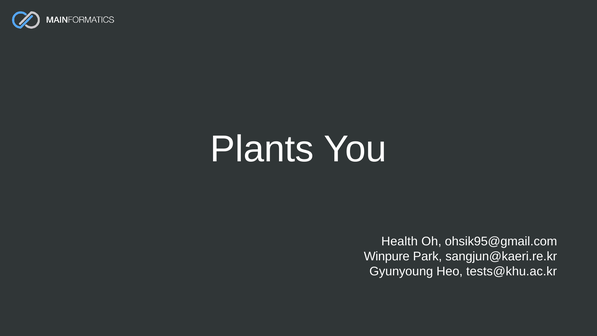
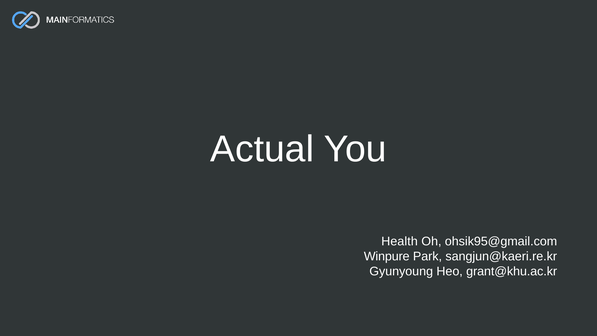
Plants: Plants -> Actual (262, 149)
tests@khu.ac.kr: tests@khu.ac.kr -> grant@khu.ac.kr (512, 271)
